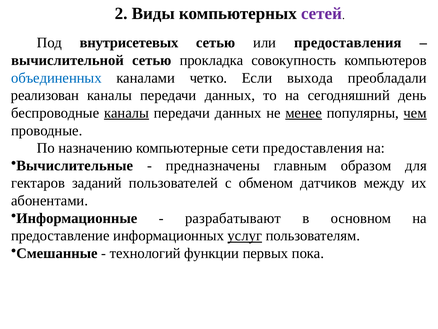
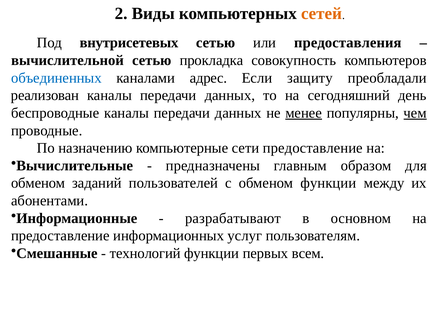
сетей colour: purple -> orange (321, 14)
четко: четко -> адрес (208, 78)
выхода: выхода -> защиту (310, 78)
каналы underline: present -> none (126, 113)
сети предоставления: предоставления -> предоставление (313, 148)
гектаров: гектаров -> обменом (38, 183)
обменом датчиков: датчиков -> функции (328, 183)
услуг underline: present -> none (245, 235)
пока: пока -> всем (308, 253)
